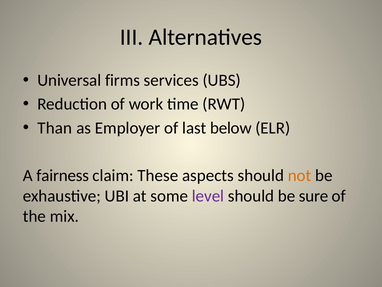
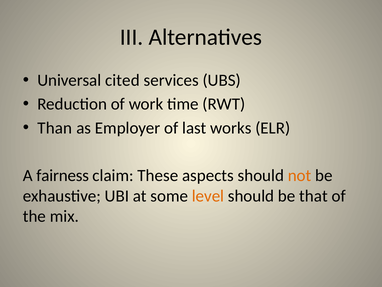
firms: firms -> cited (122, 80)
below: below -> works (231, 128)
level colour: purple -> orange (208, 196)
sure: sure -> that (313, 196)
